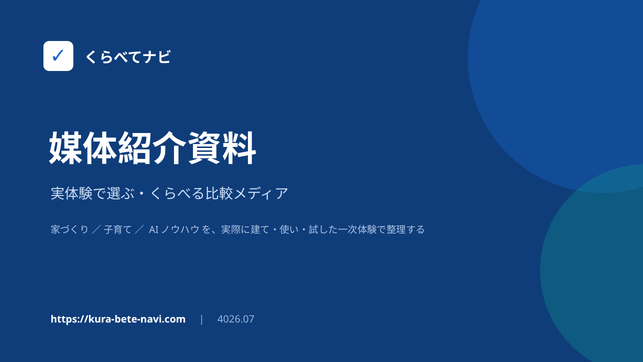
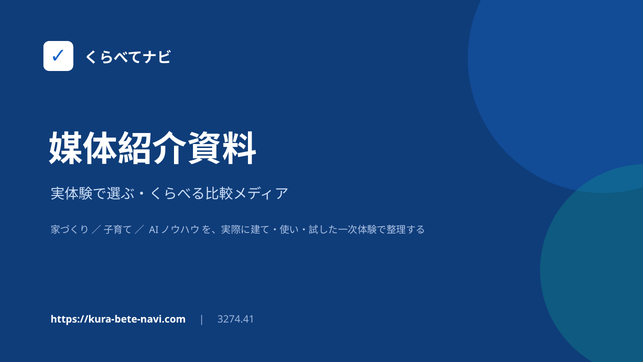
4026.07: 4026.07 -> 3274.41 (236, 319)
